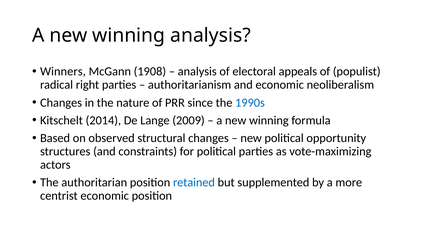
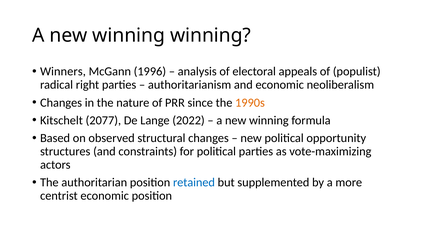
winning analysis: analysis -> winning (211, 35)
1908: 1908 -> 1996 (150, 71)
1990s colour: blue -> orange (250, 102)
2014: 2014 -> 2077 (103, 120)
2009: 2009 -> 2022 (189, 120)
